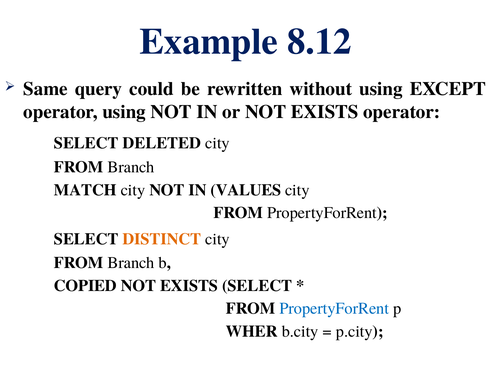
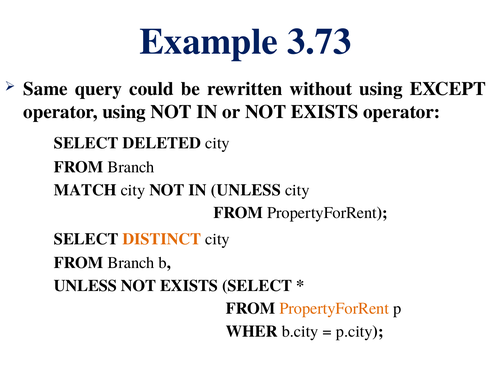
8.12: 8.12 -> 3.73 (319, 41)
IN VALUES: VALUES -> UNLESS (246, 190)
COPIED: COPIED -> UNLESS (85, 285)
PropertyForRent colour: blue -> orange (334, 308)
